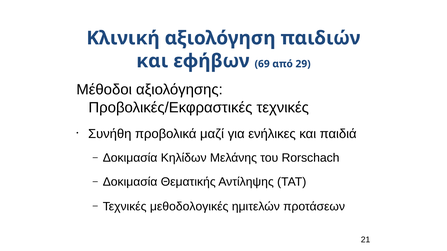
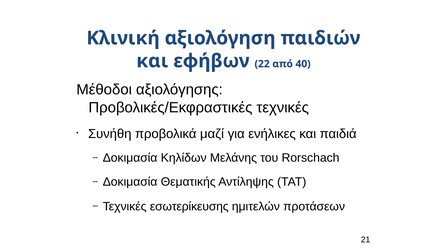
69: 69 -> 22 (262, 64)
29: 29 -> 40 (303, 64)
μεθοδολογικές: μεθοδολογικές -> εσωτερίκευσης (189, 207)
